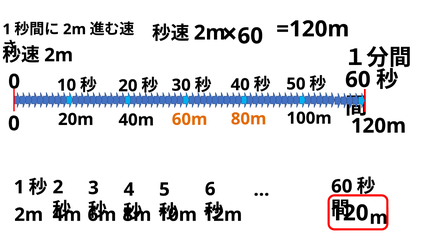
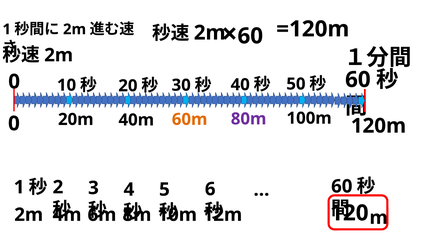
80m colour: orange -> purple (249, 119)
